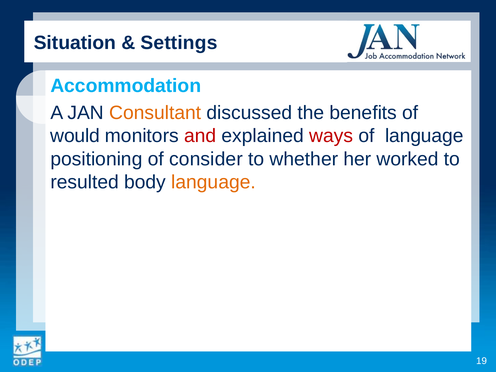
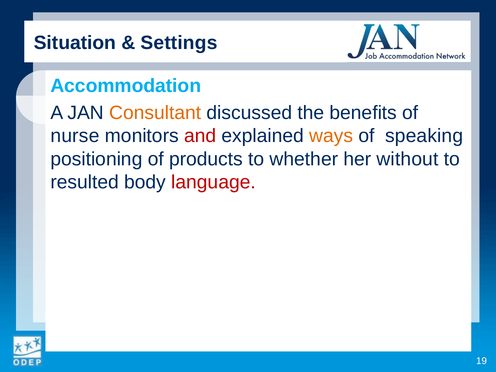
would: would -> nurse (75, 136)
ways colour: red -> orange (331, 136)
of language: language -> speaking (424, 136)
consider: consider -> products (206, 159)
worked: worked -> without (407, 159)
language colour: orange -> red (214, 182)
